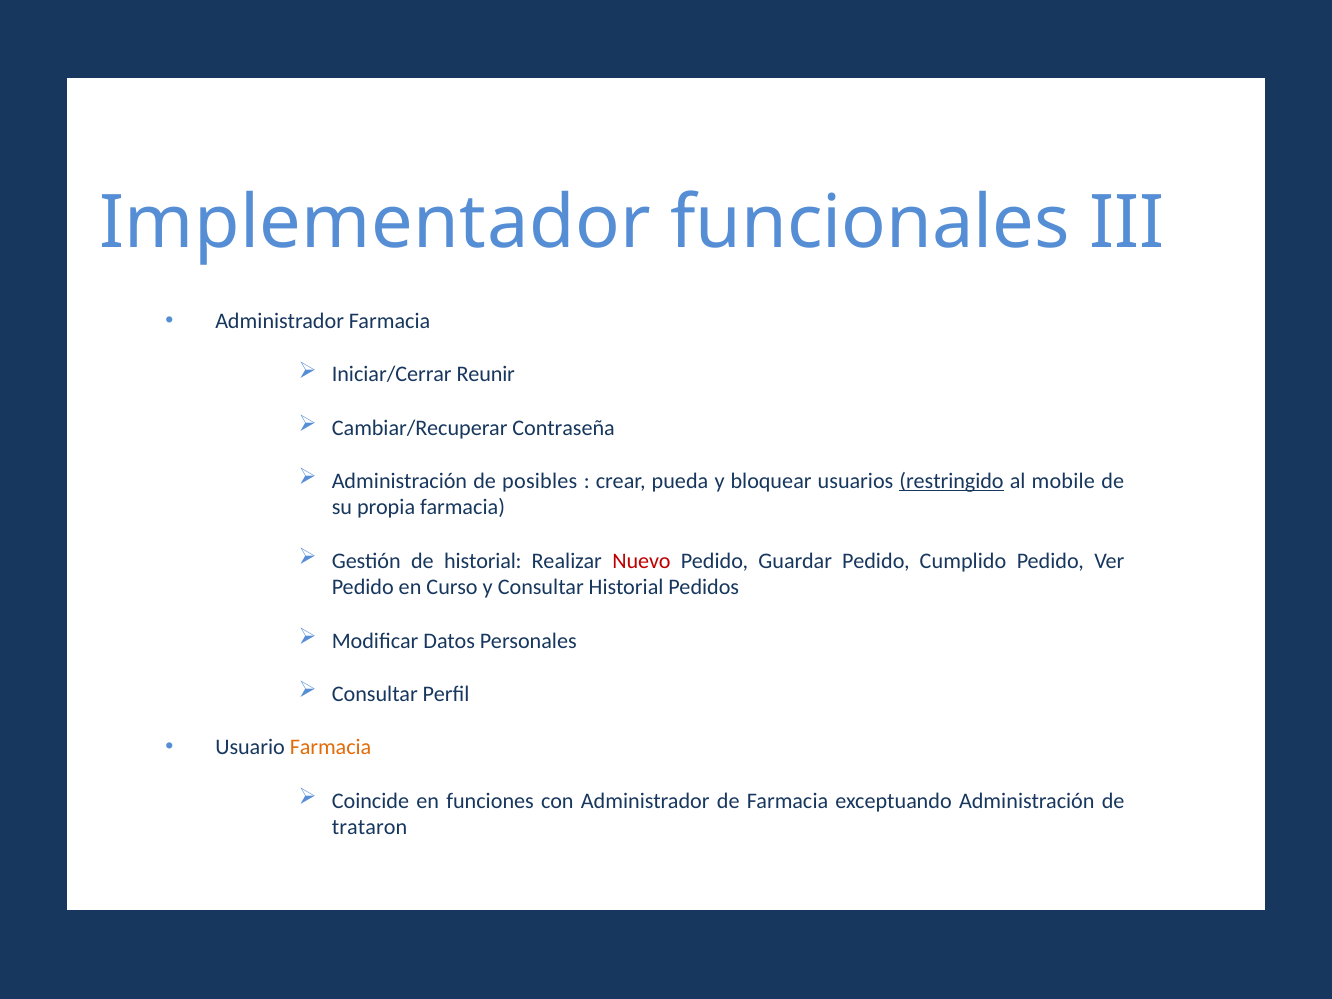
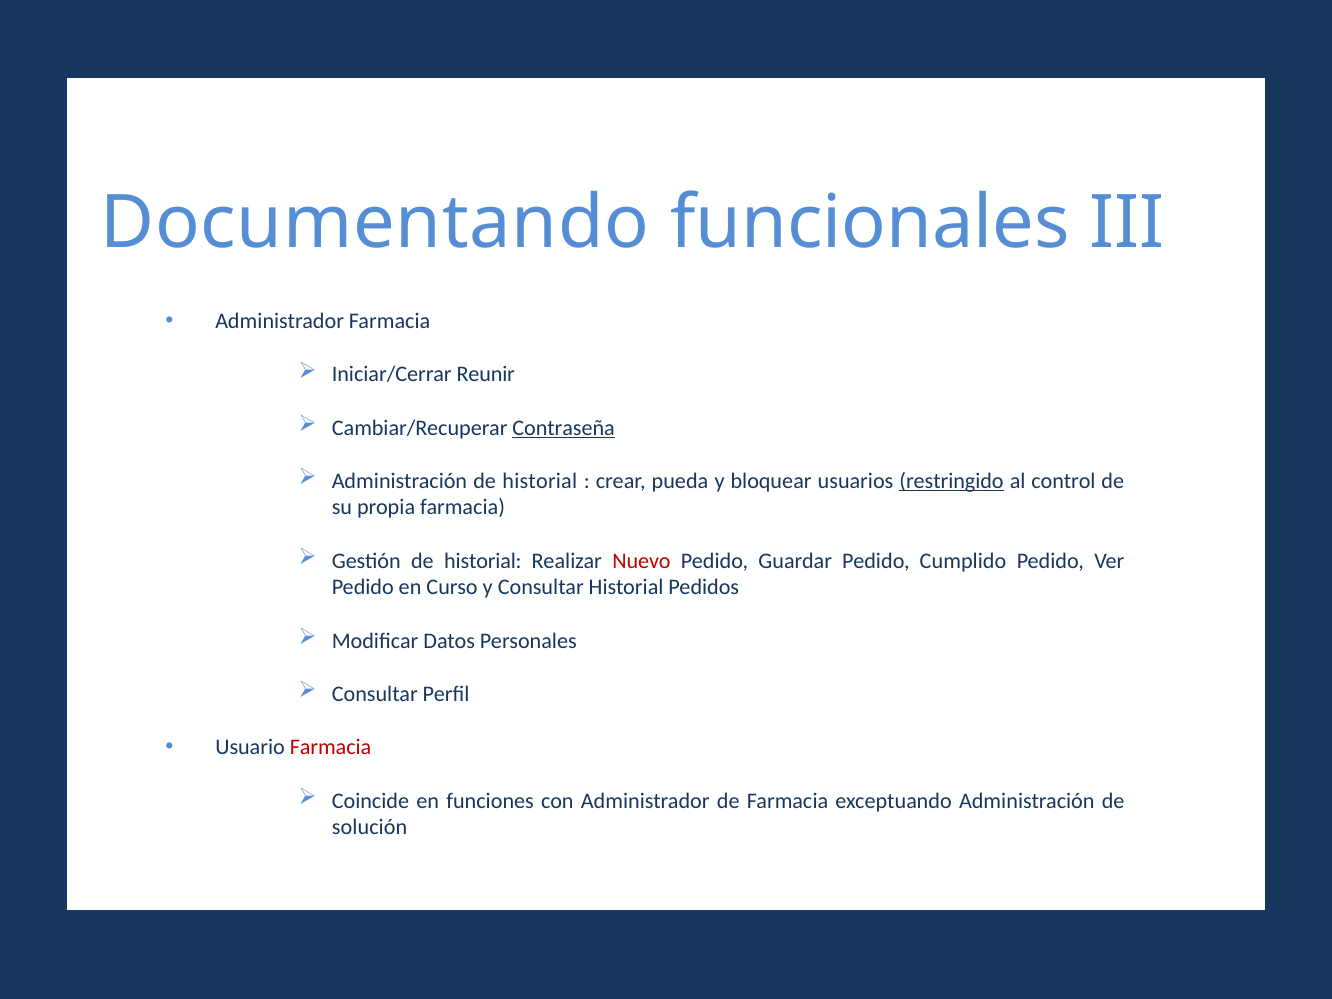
Implementador: Implementador -> Documentando (375, 223)
Contraseña underline: none -> present (564, 428)
Administración de posibles: posibles -> historial (540, 481)
mobile: mobile -> control (1063, 481)
Farmacia colour: orange -> red (331, 747)
trataron: trataron -> solución (370, 827)
